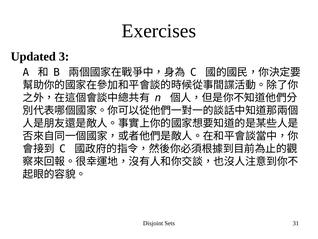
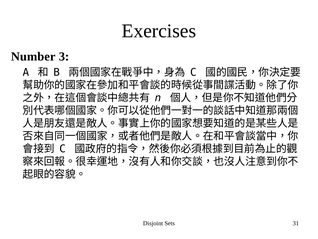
Updated: Updated -> Number (33, 57)
